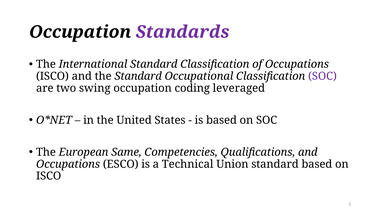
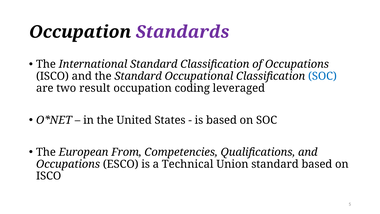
SOC colour: purple -> blue (322, 76)
swing: swing -> result (95, 88)
Same: Same -> From (126, 152)
